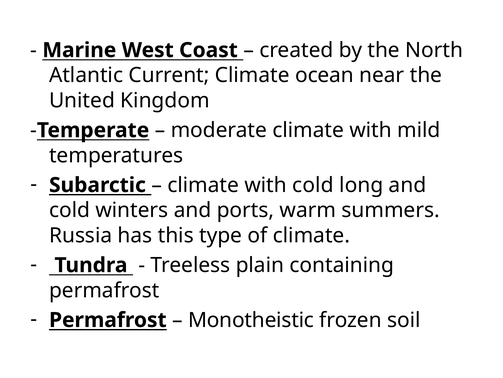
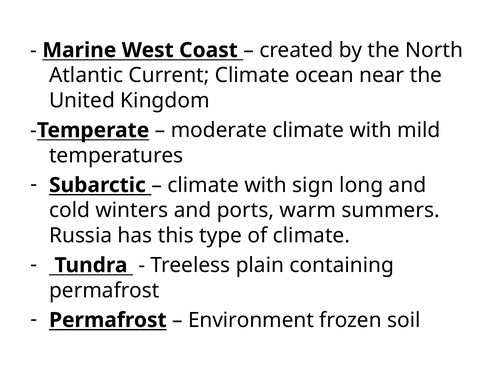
with cold: cold -> sign (313, 185)
Monotheistic: Monotheistic -> Environment (251, 319)
